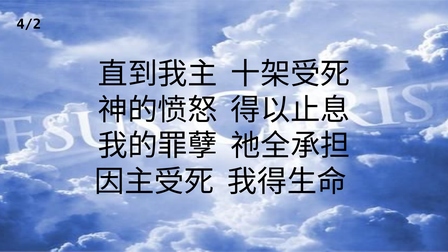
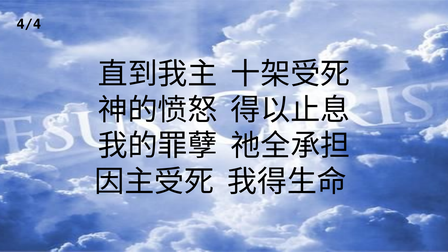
4/2: 4/2 -> 4/4 (29, 24)
